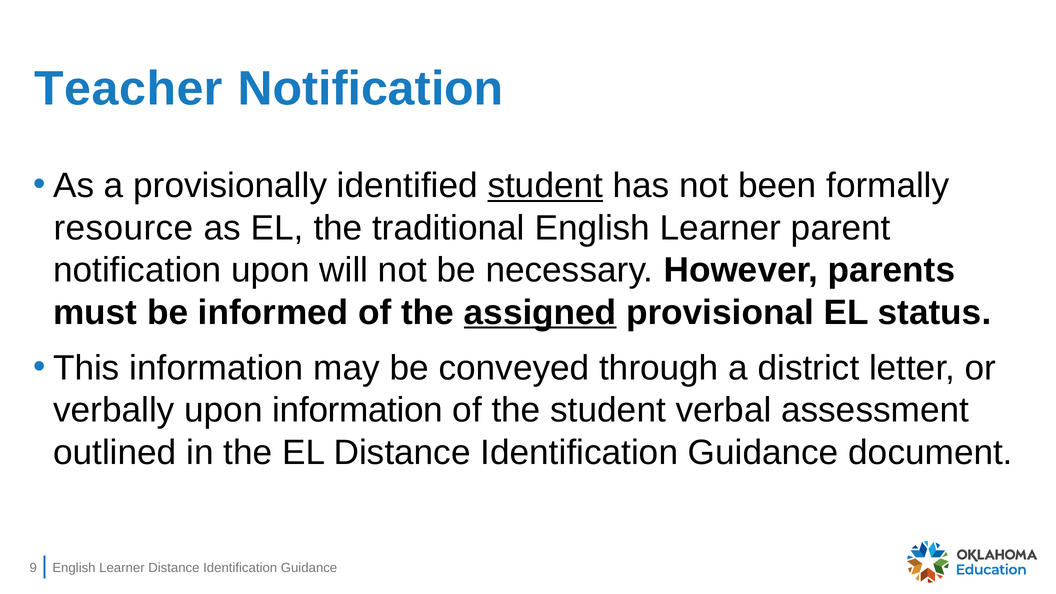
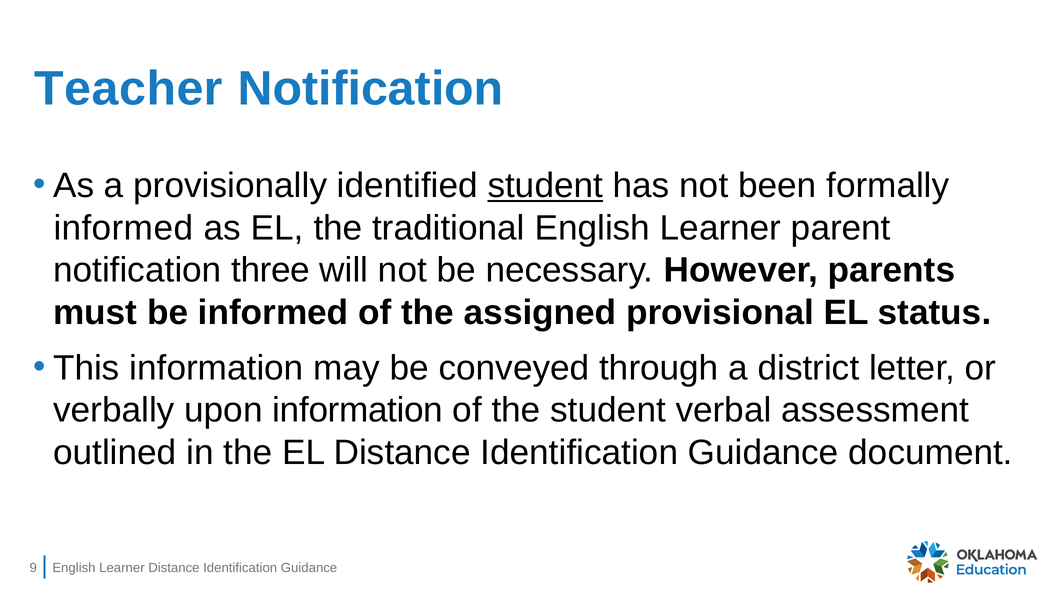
resource: resource -> informed (123, 228)
notification upon: upon -> three (271, 270)
assigned underline: present -> none (540, 313)
